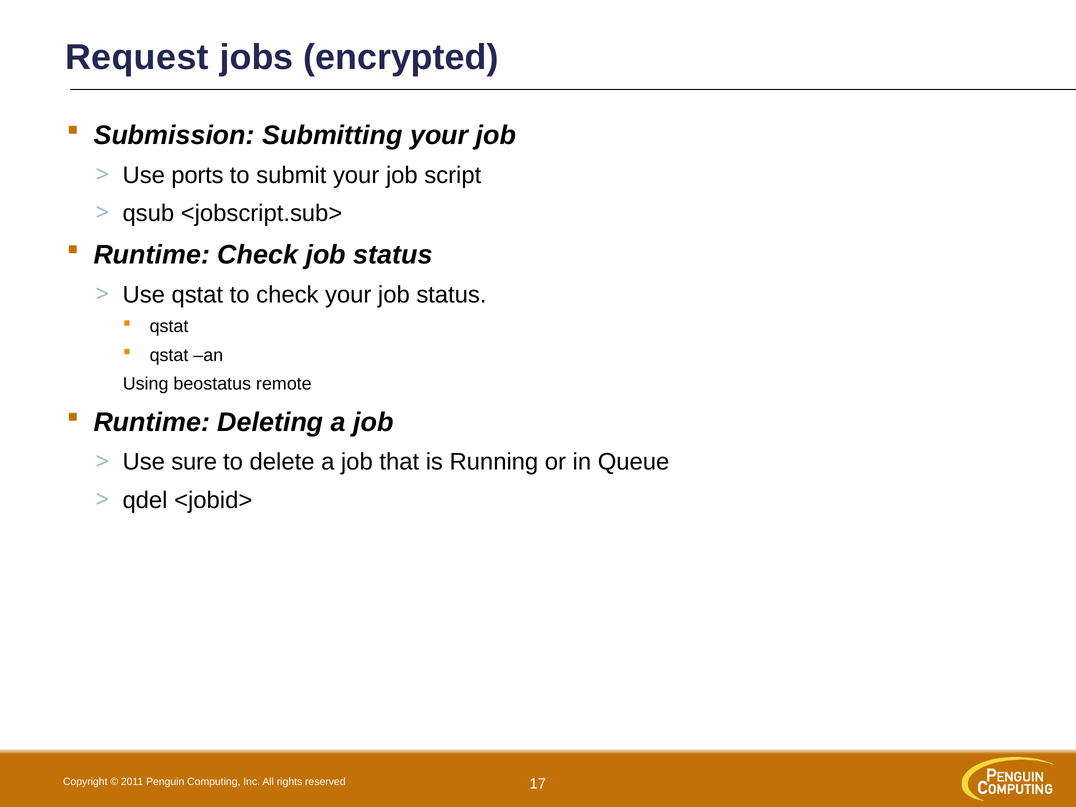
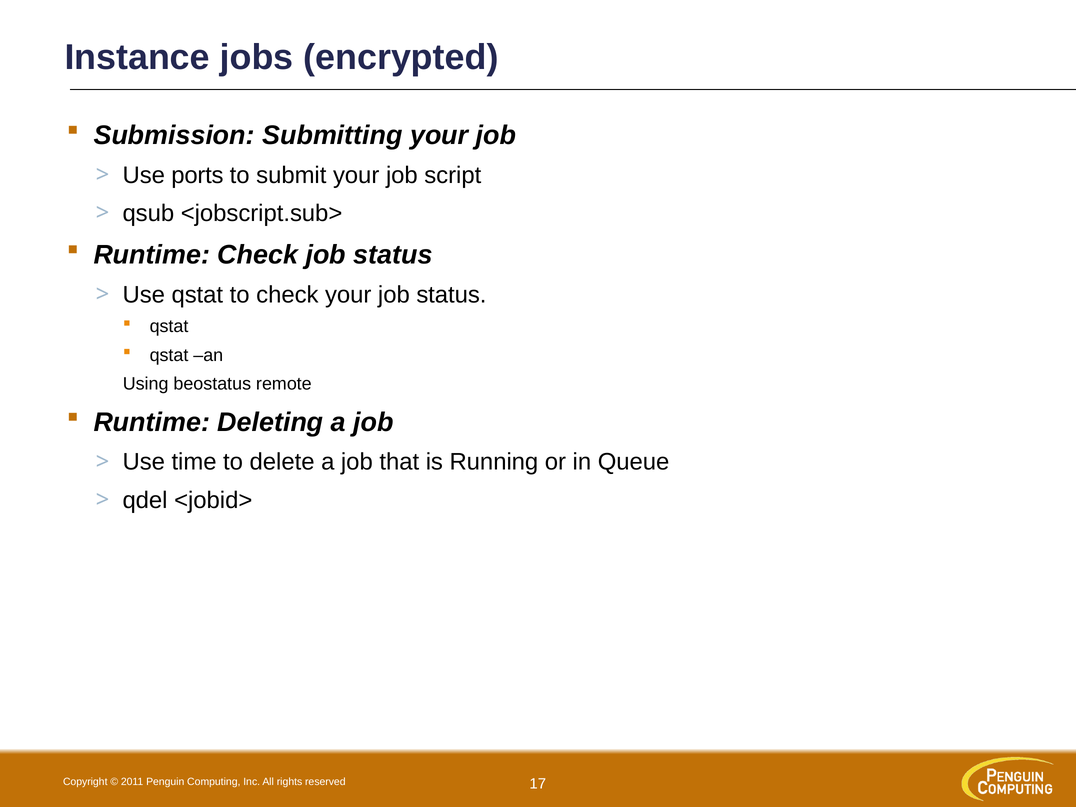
Request: Request -> Instance (137, 58)
sure: sure -> time (194, 462)
